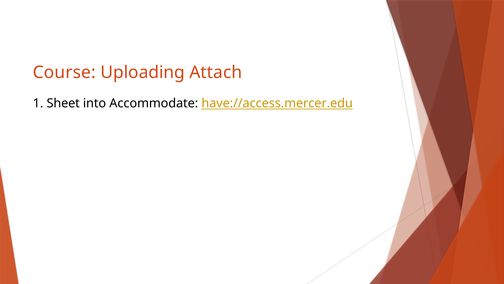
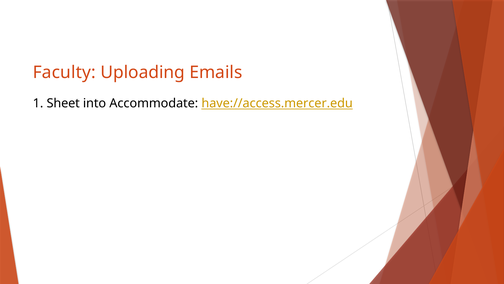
Course: Course -> Faculty (64, 72)
Attach: Attach -> Emails (216, 72)
